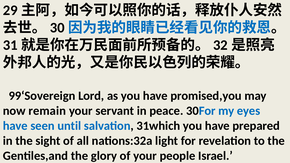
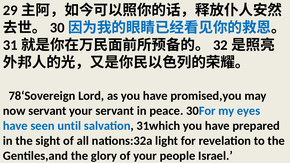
99‘Sovereign: 99‘Sovereign -> 78‘Sovereign (42, 96)
now remain: remain -> servant (47, 111)
